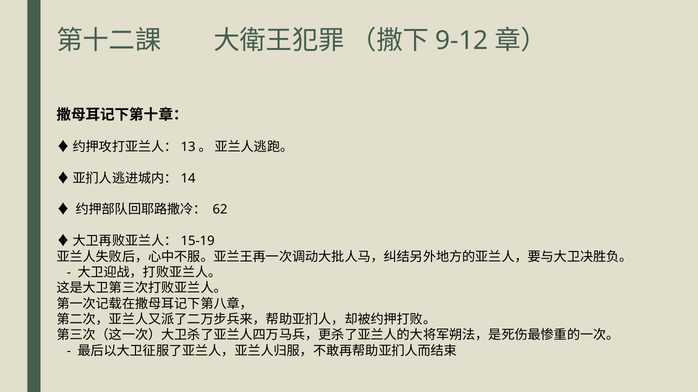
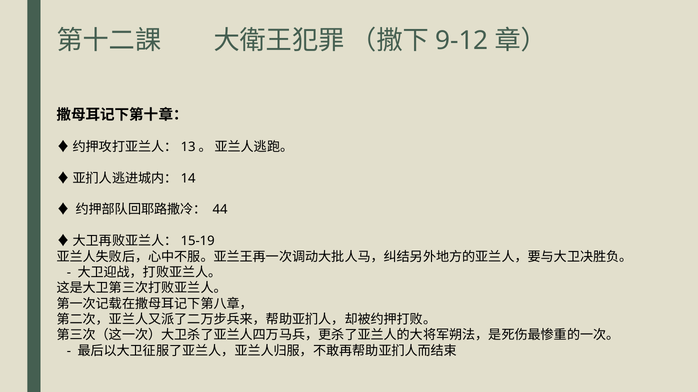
62: 62 -> 44 (220, 210)
